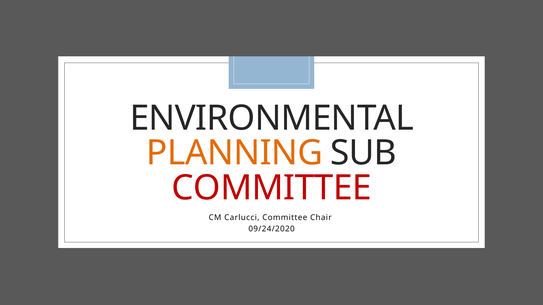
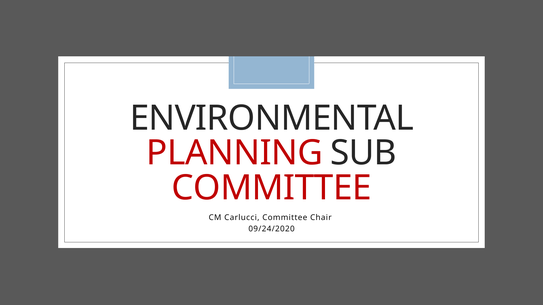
PLANNING colour: orange -> red (235, 153)
